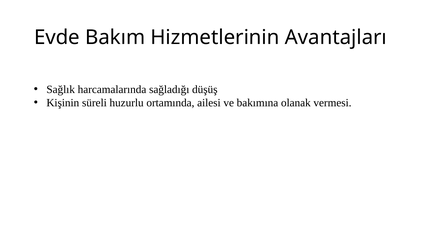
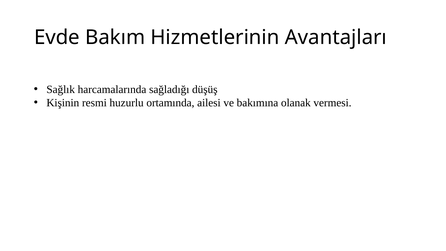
süreli: süreli -> resmi (94, 103)
